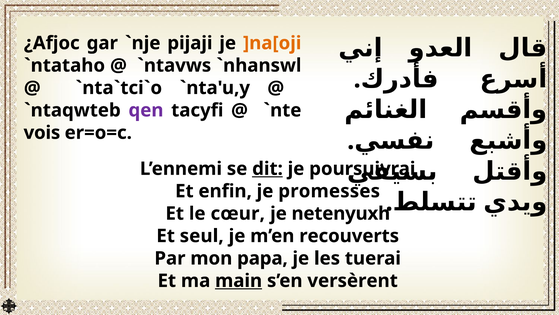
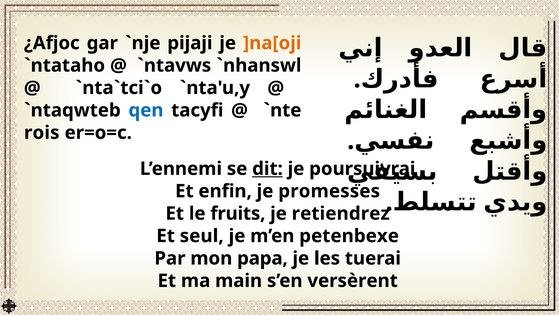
qen colour: purple -> blue (146, 110)
vois: vois -> rois (42, 132)
cœur: cœur -> fruits (238, 213)
netenyuxh: netenyuxh -> retiendrez (341, 213)
recouverts: recouverts -> petenbexe (349, 236)
main underline: present -> none (239, 280)
